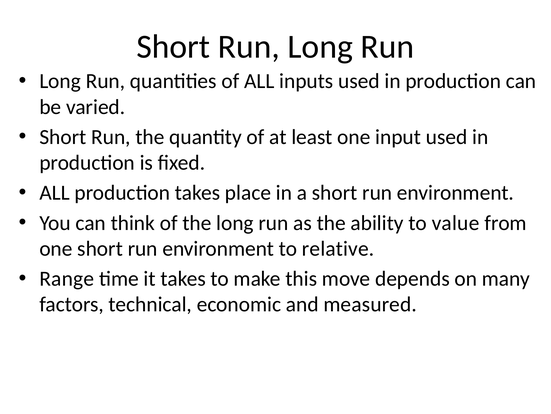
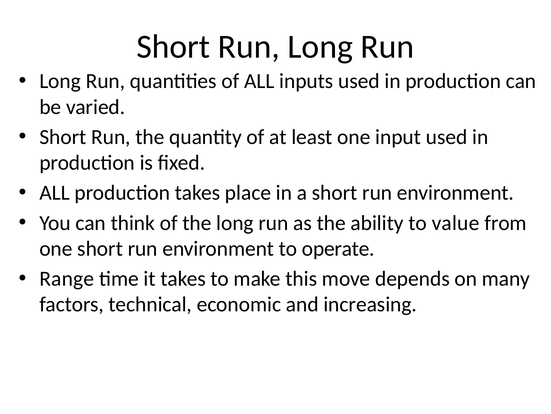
relative: relative -> operate (338, 248)
measured: measured -> increasing (370, 304)
